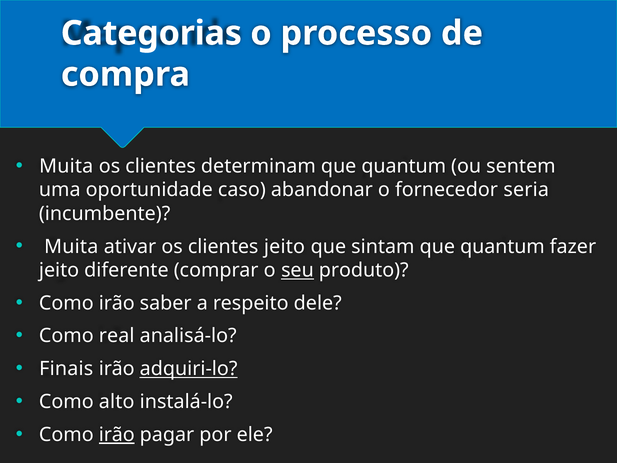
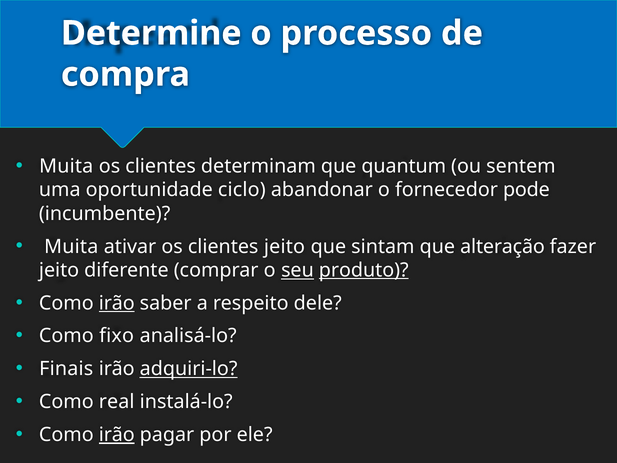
Categorias: Categorias -> Determine (151, 33)
caso: caso -> ciclo (242, 190)
seria: seria -> pode (526, 190)
sintam que quantum: quantum -> alteração (503, 246)
produto underline: none -> present (364, 270)
irão underline: none -> present (117, 303)
real: real -> fixo (117, 336)
alto: alto -> real (117, 402)
